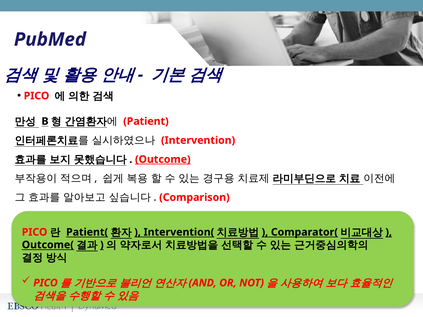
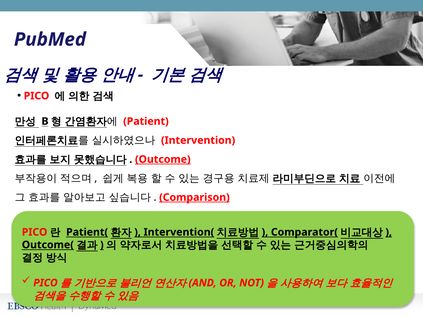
Comparison underline: none -> present (194, 198)
